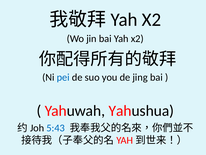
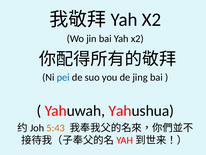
5:43 colour: blue -> orange (56, 128)
